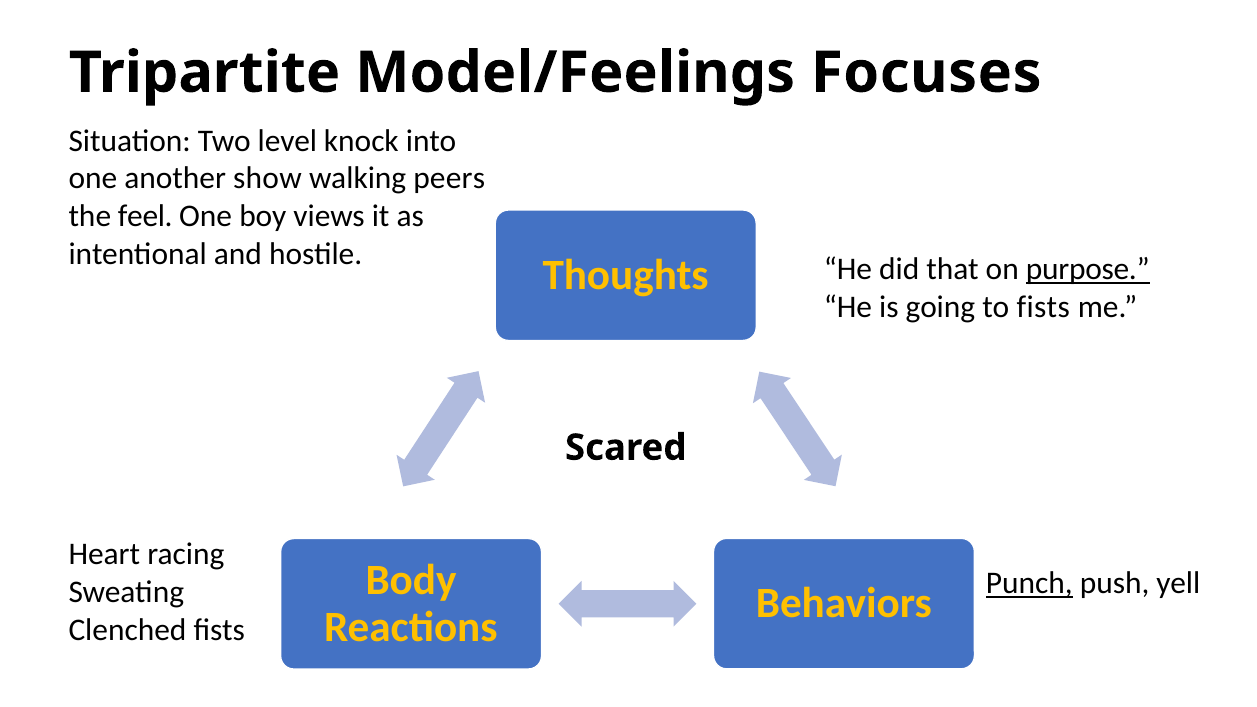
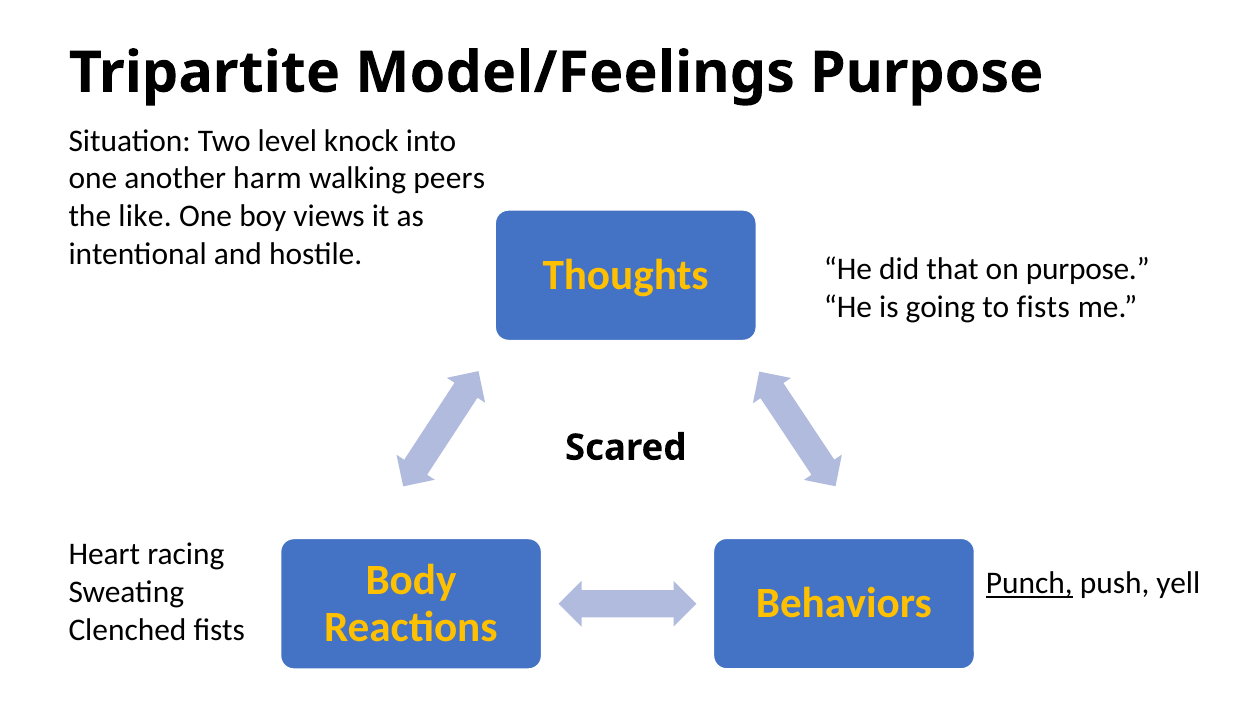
Model/Feelings Focuses: Focuses -> Purpose (927, 73)
show: show -> harm (267, 179)
feel: feel -> like (145, 216)
purpose underline: present -> none (1088, 270)
